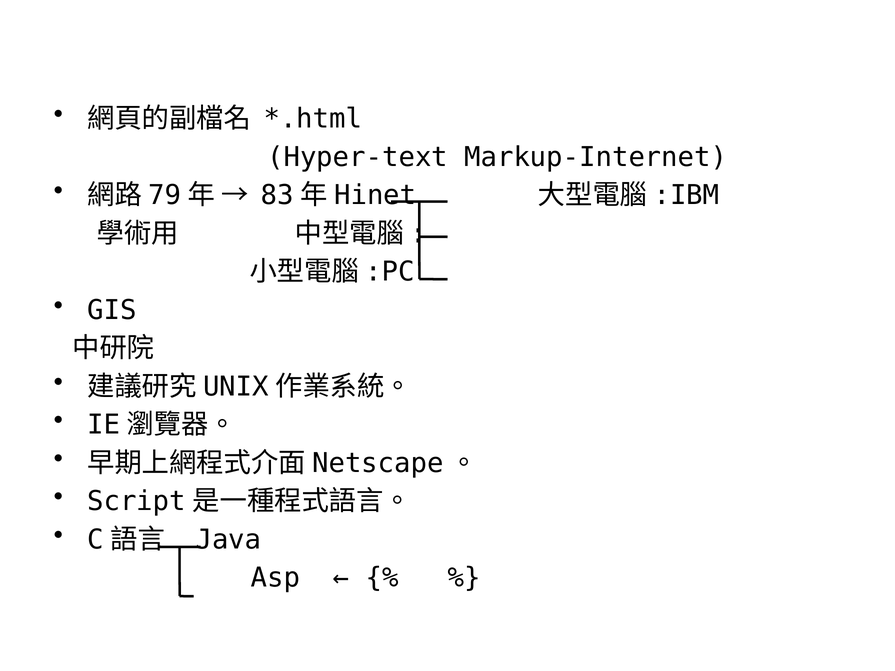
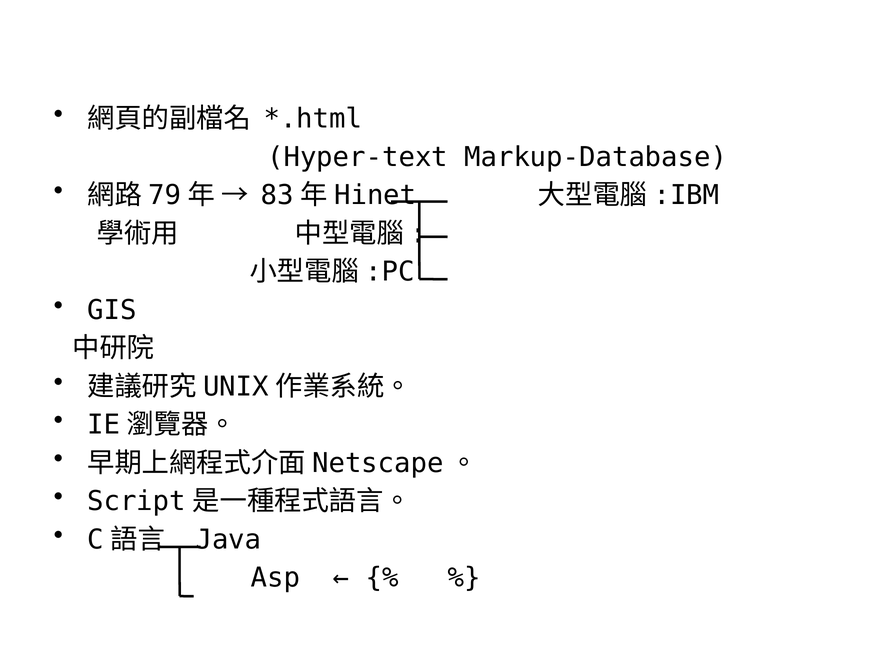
Markup-Internet: Markup-Internet -> Markup-Database (596, 157)
